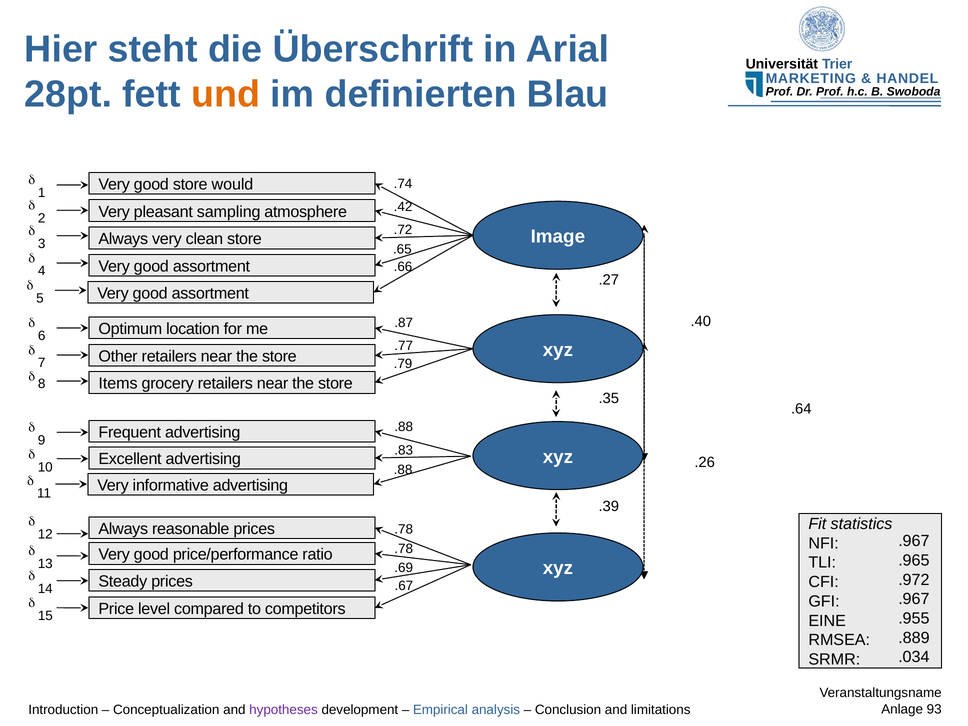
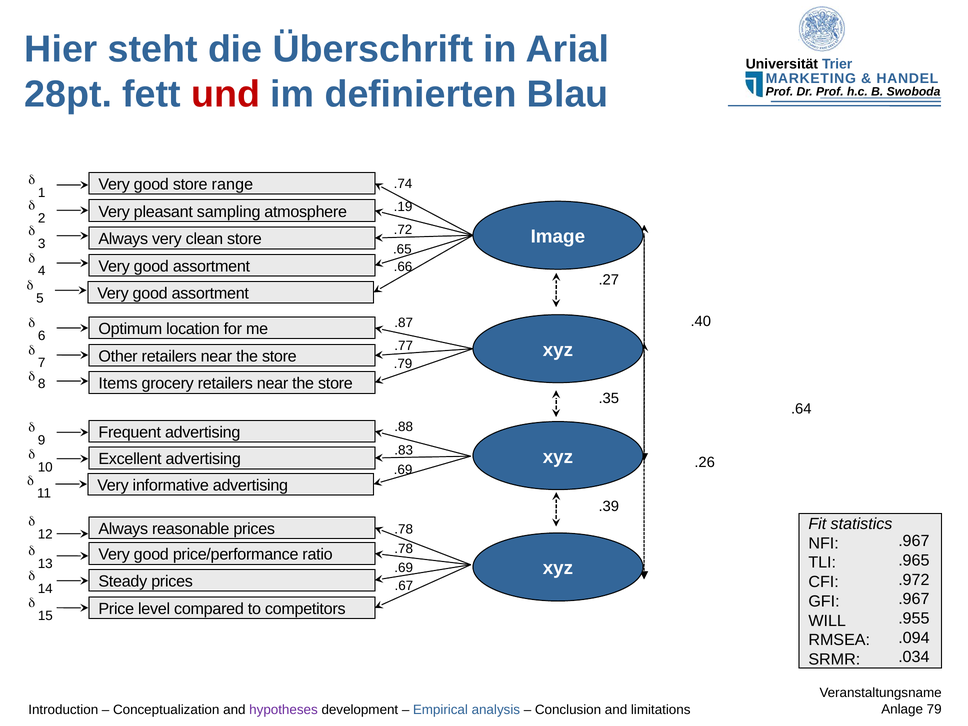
und colour: orange -> red (226, 94)
would: would -> range (232, 184)
.42: .42 -> .19 (403, 207)
.88: .88 -> .69 (403, 470)
EINE: EINE -> WILL (827, 621)
.889: .889 -> .094 (914, 638)
93: 93 -> 79 (934, 709)
